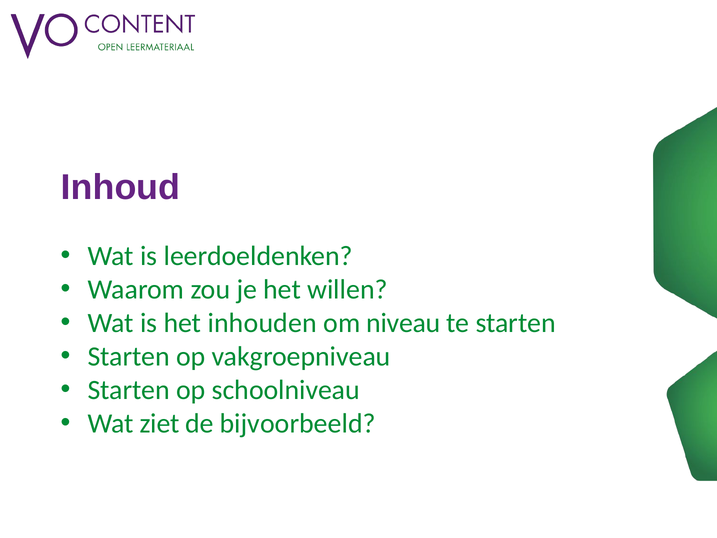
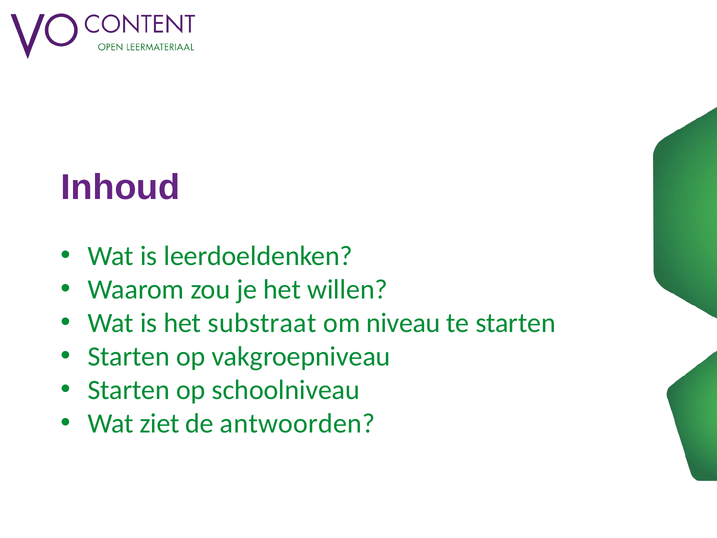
inhouden: inhouden -> substraat (262, 323)
bijvoorbeeld: bijvoorbeeld -> antwoorden (298, 423)
